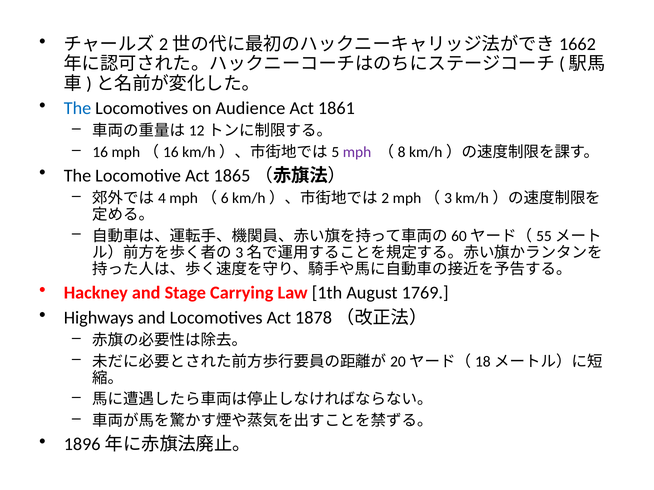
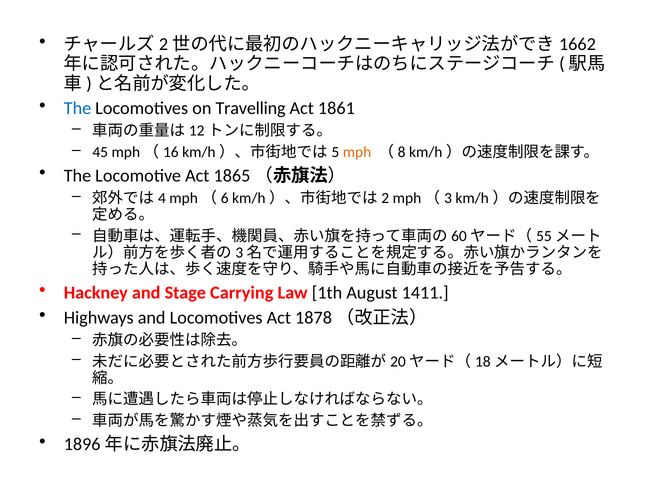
Audience: Audience -> Travelling (251, 108)
16: 16 -> 45 (100, 152)
mph colour: purple -> orange (357, 152)
1769: 1769 -> 1411 (425, 293)
